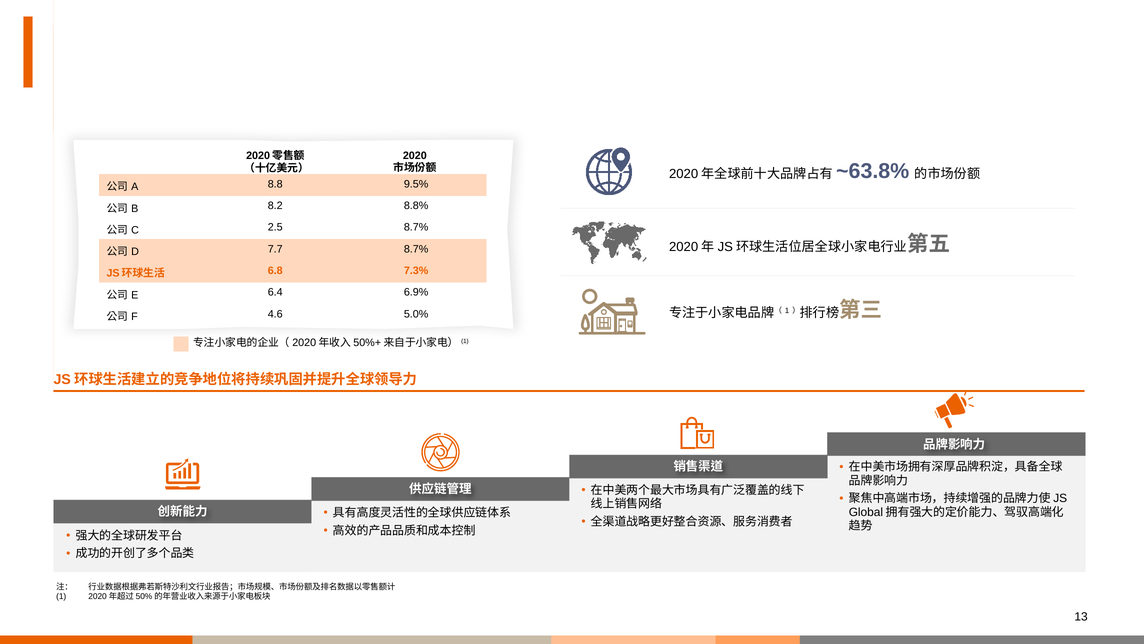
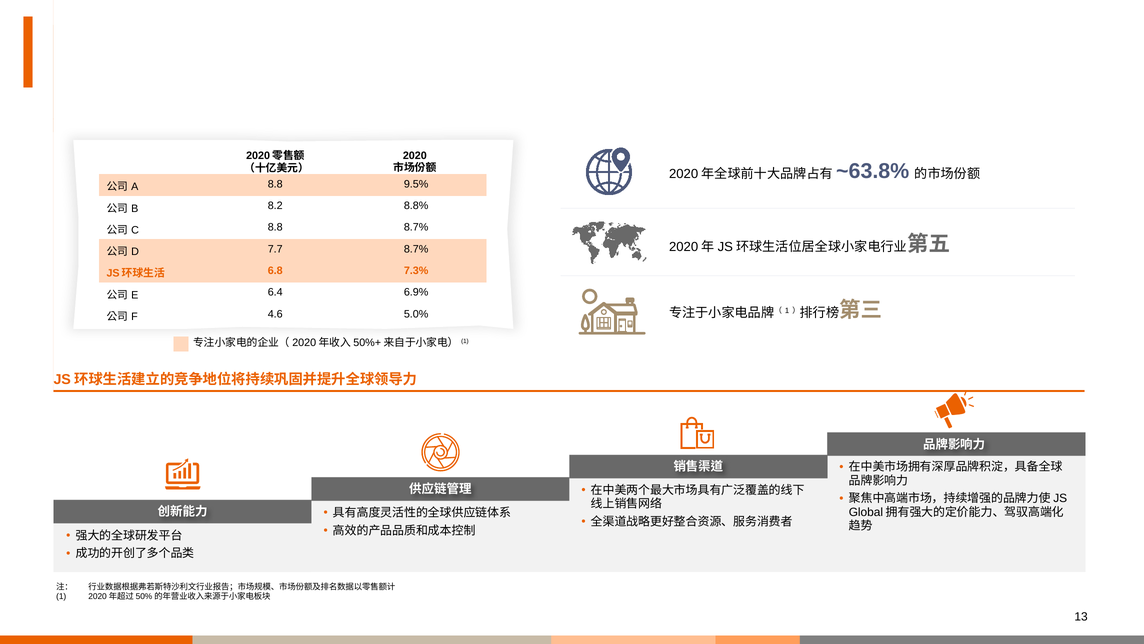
2.5: 2.5 -> 8.8 (275, 227)
